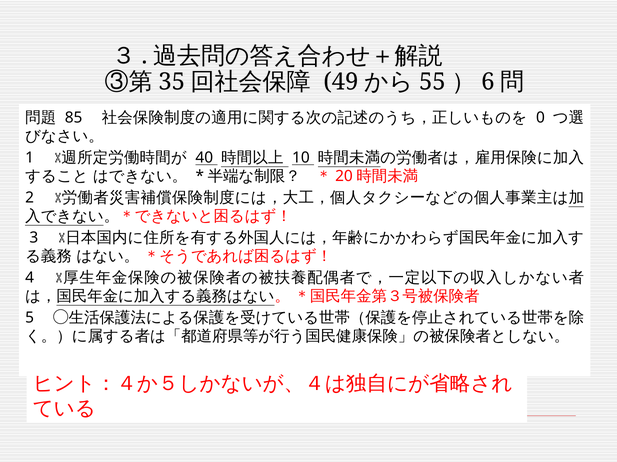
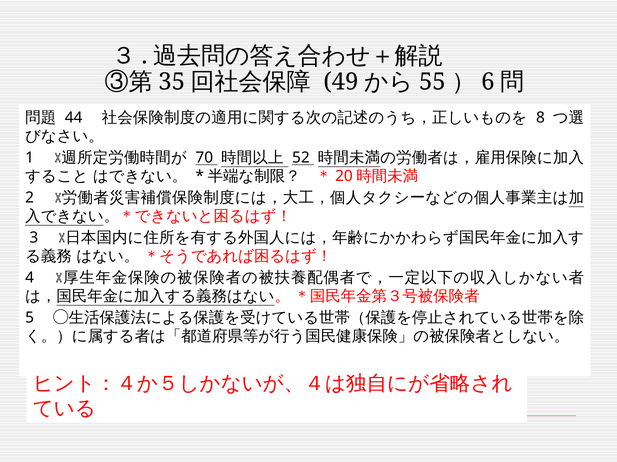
85: 85 -> 44 (74, 118)
0: 0 -> 8 (540, 118)
40: 40 -> 70 (204, 158)
10: 10 -> 52 (301, 158)
